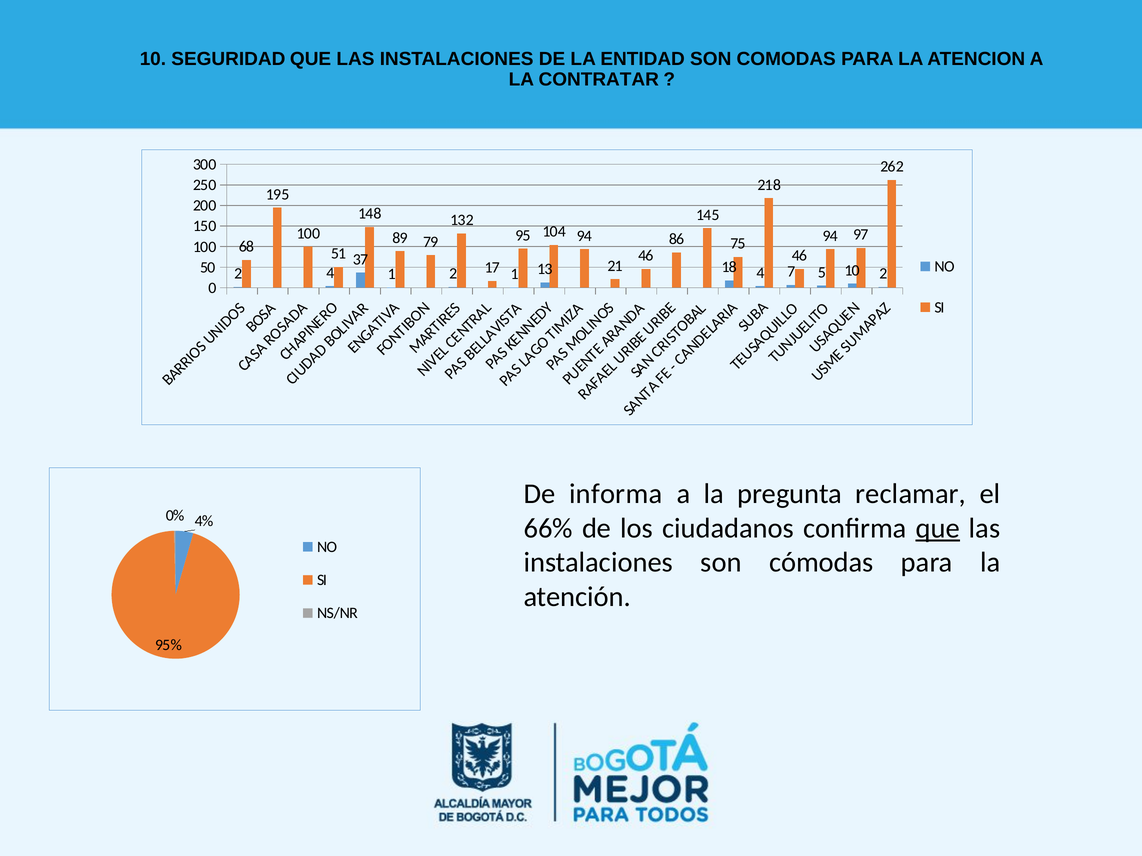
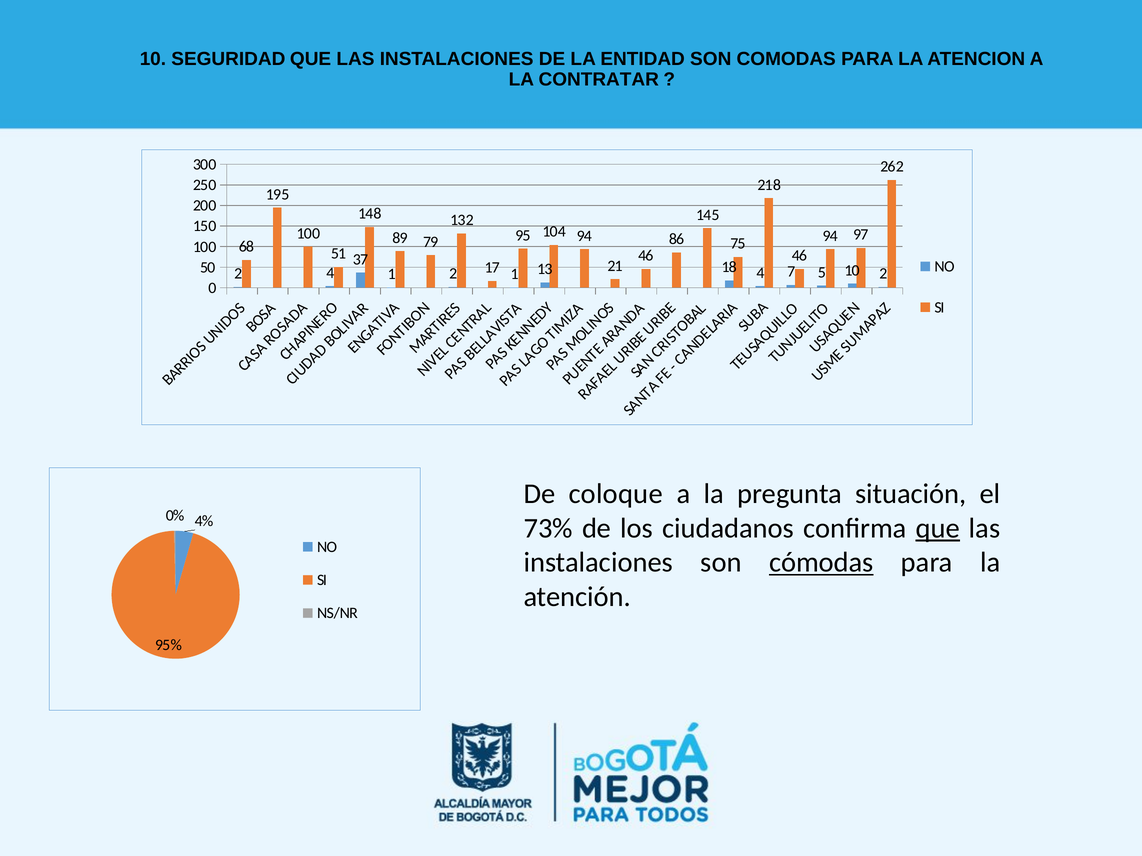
informa: informa -> coloque (616, 494)
reclamar: reclamar -> situación (911, 494)
66%: 66% -> 73% (548, 528)
cómodas underline: none -> present (821, 563)
